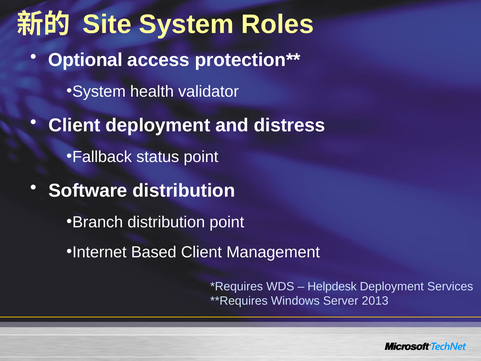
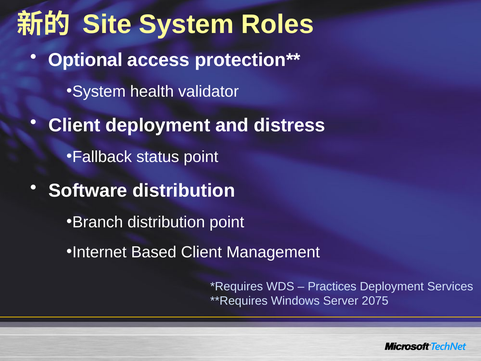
Helpdesk: Helpdesk -> Practices (332, 286)
2013: 2013 -> 2075 (375, 301)
